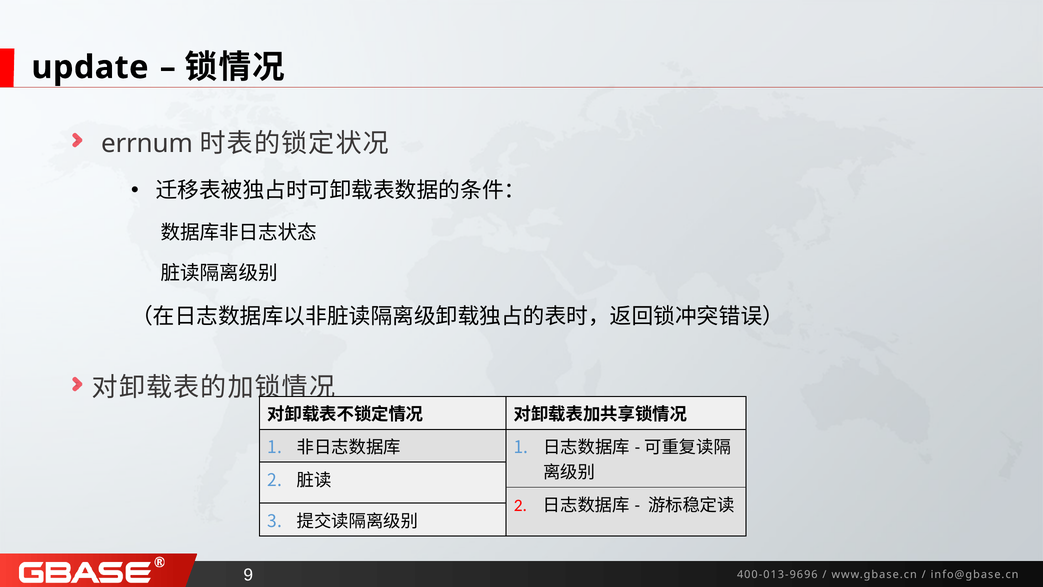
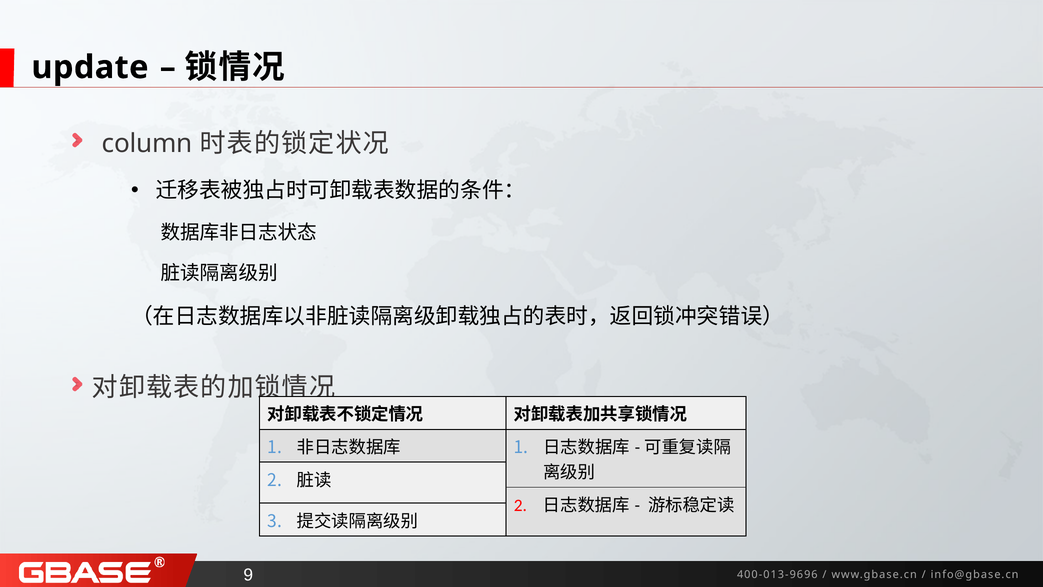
errnum: errnum -> column (147, 144)
